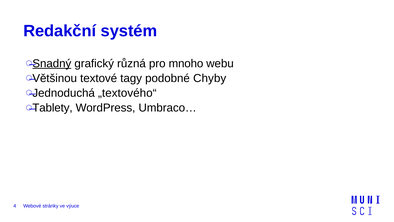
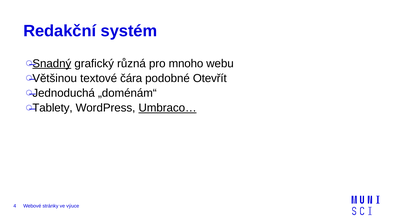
tagy: tagy -> čára (131, 78)
Chyby: Chyby -> Otevřít (210, 78)
„textového“: „textového“ -> „doménám“ (127, 93)
Umbraco… underline: none -> present (168, 108)
